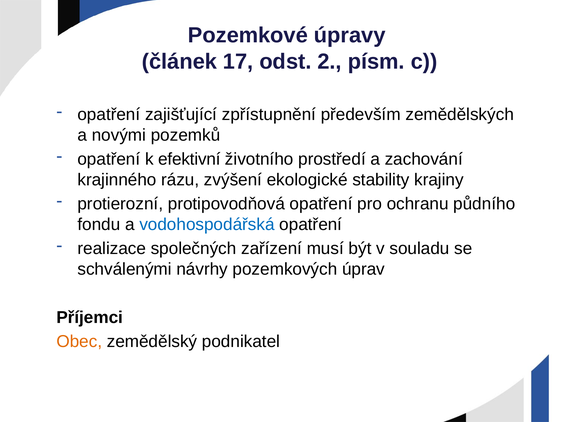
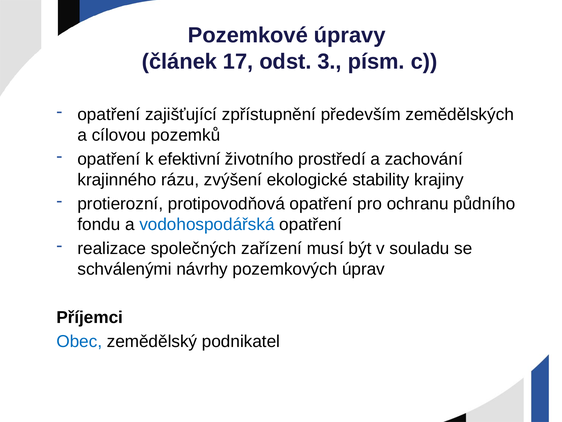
2: 2 -> 3 (330, 62)
novými: novými -> cílovou (119, 135)
Obec colour: orange -> blue (79, 341)
